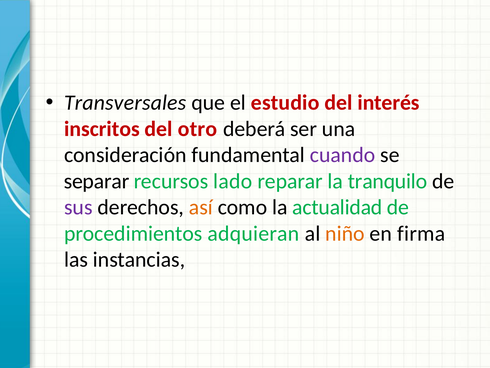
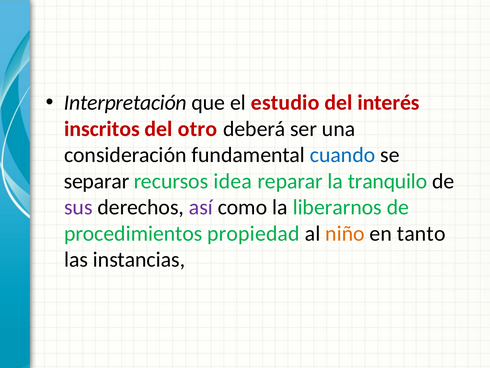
Transversales: Transversales -> Interpretación (125, 103)
cuando colour: purple -> blue (343, 155)
lado: lado -> idea (233, 181)
así colour: orange -> purple (201, 207)
actualidad: actualidad -> liberarnos (337, 207)
adquieran: adquieran -> propiedad (253, 233)
firma: firma -> tanto (421, 233)
